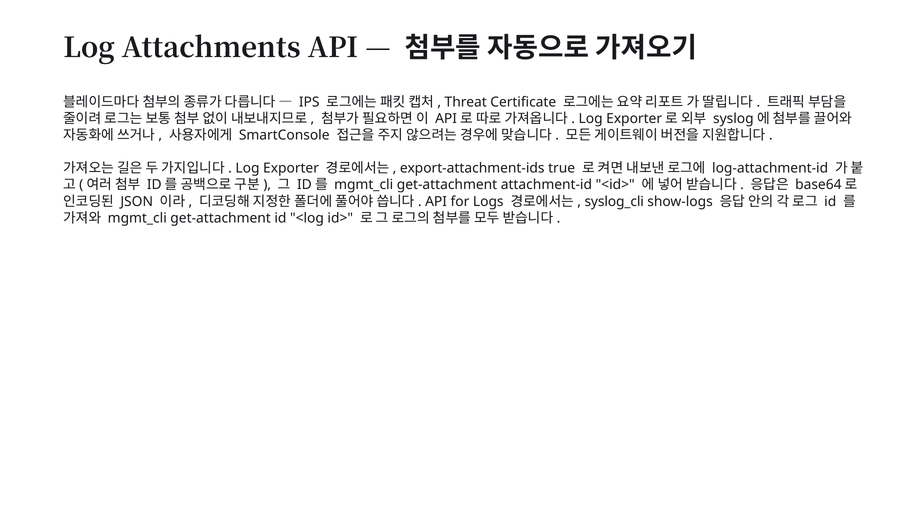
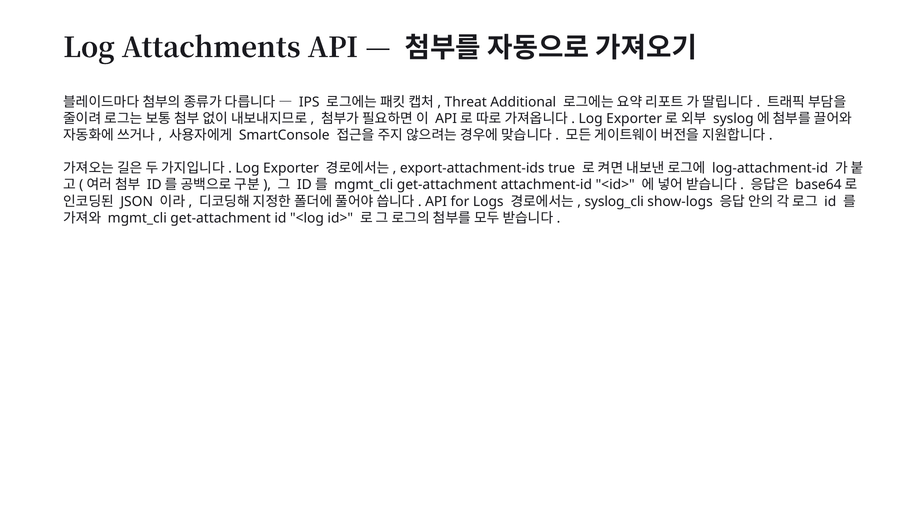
Certificate: Certificate -> Additional (523, 102)
